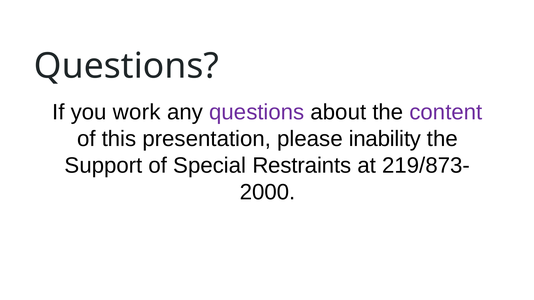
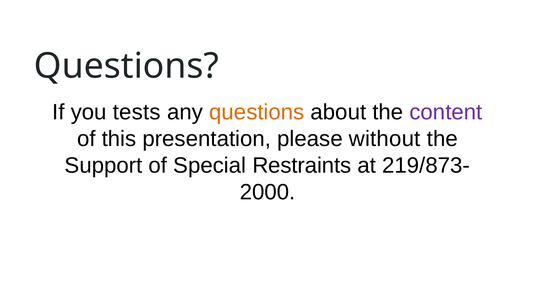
work: work -> tests (137, 112)
questions colour: purple -> orange (257, 112)
inability: inability -> without (385, 139)
